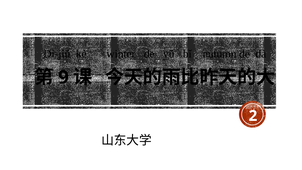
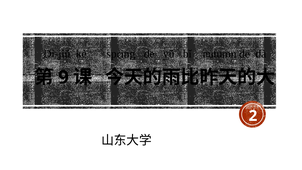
winter: winter -> spring (121, 54)
